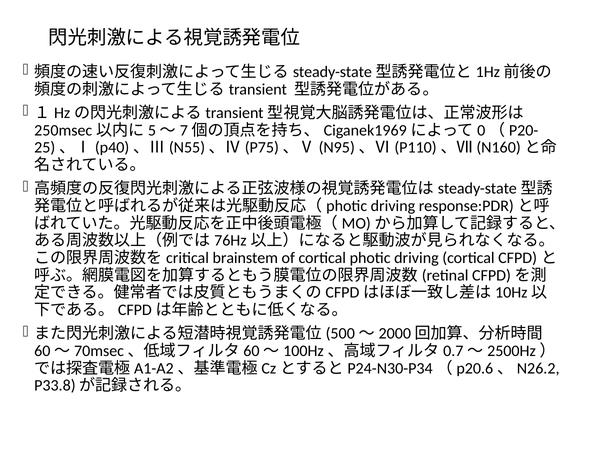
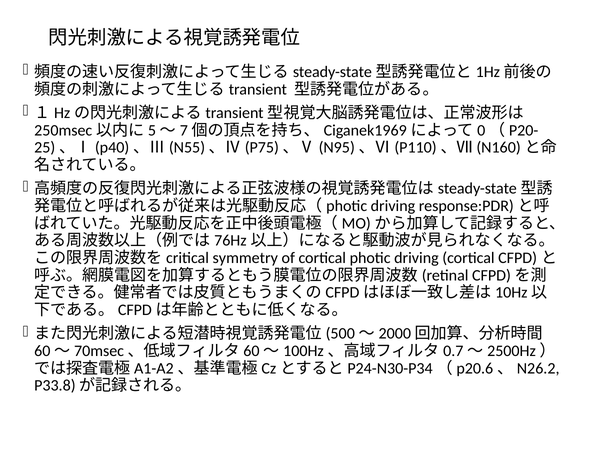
brainstem: brainstem -> symmetry (245, 258)
